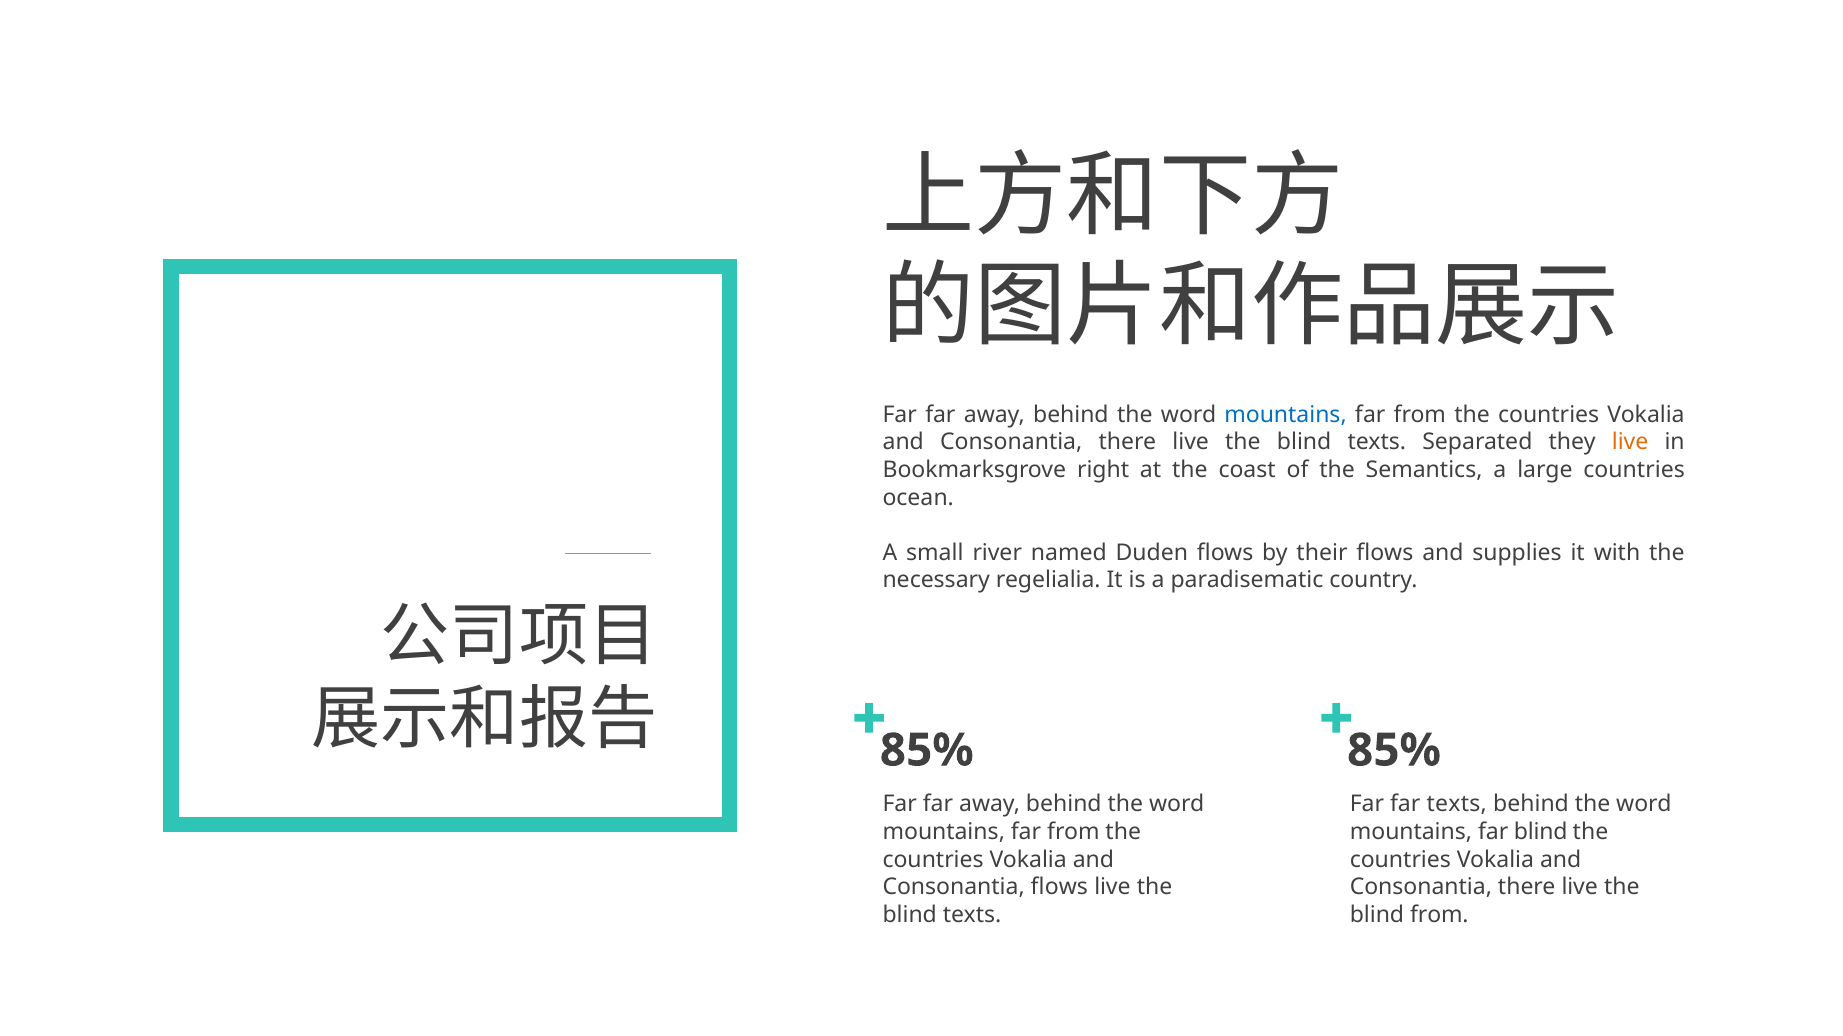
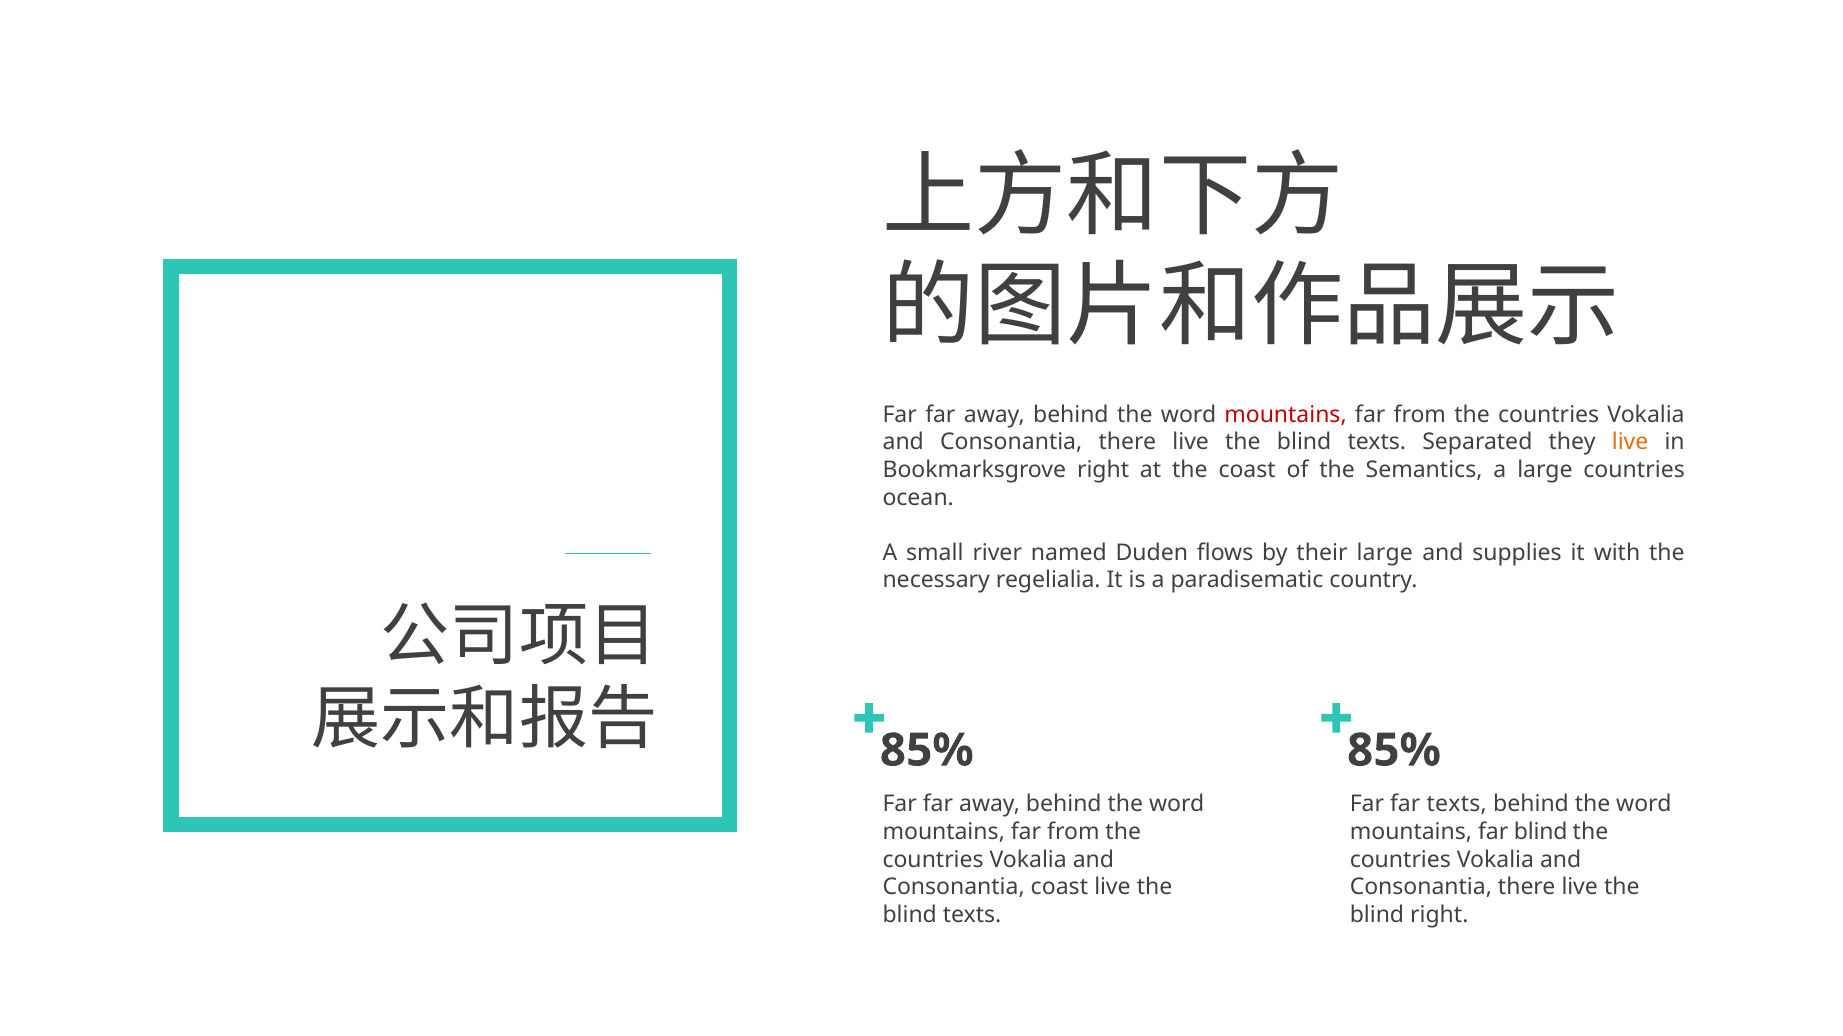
mountains colour: blue -> red (1286, 415)
their flows: flows -> large (1385, 553)
Consonantia flows: flows -> coast (1059, 888)
blind from: from -> right (1439, 915)
